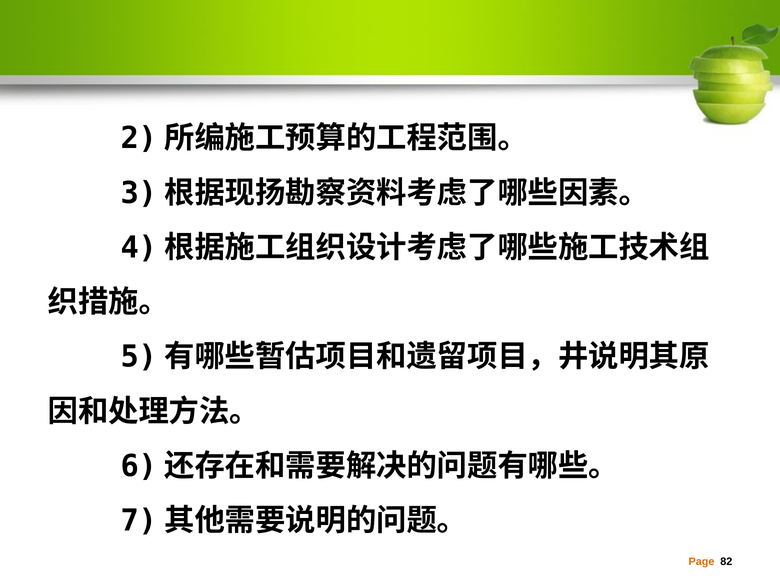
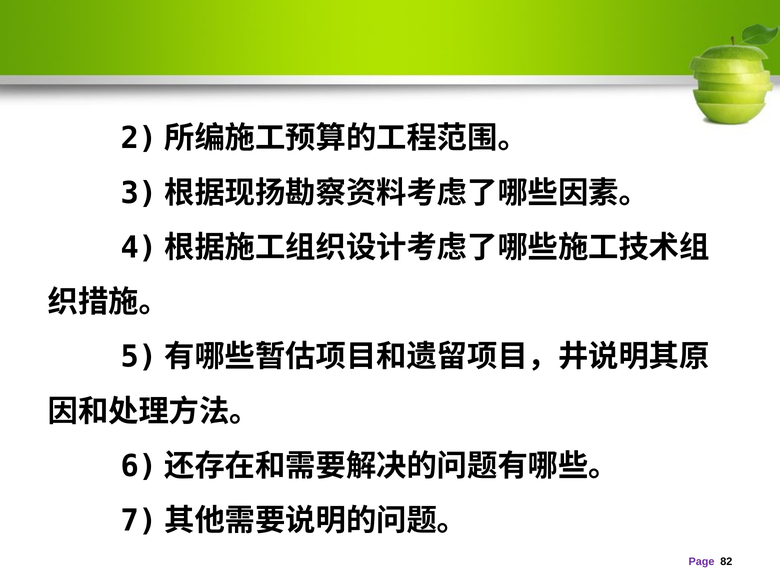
Page colour: orange -> purple (702, 562)
